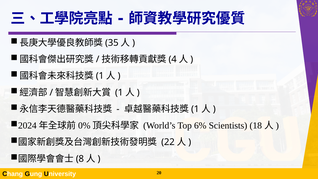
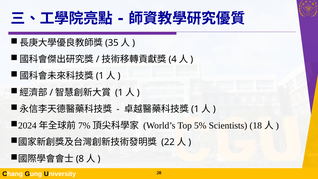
0%: 0% -> 7% (84, 126)
6%: 6% -> 5% (200, 126)
